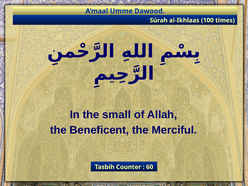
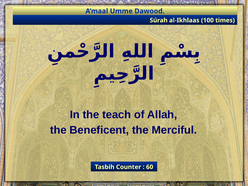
small: small -> teach (117, 115)
